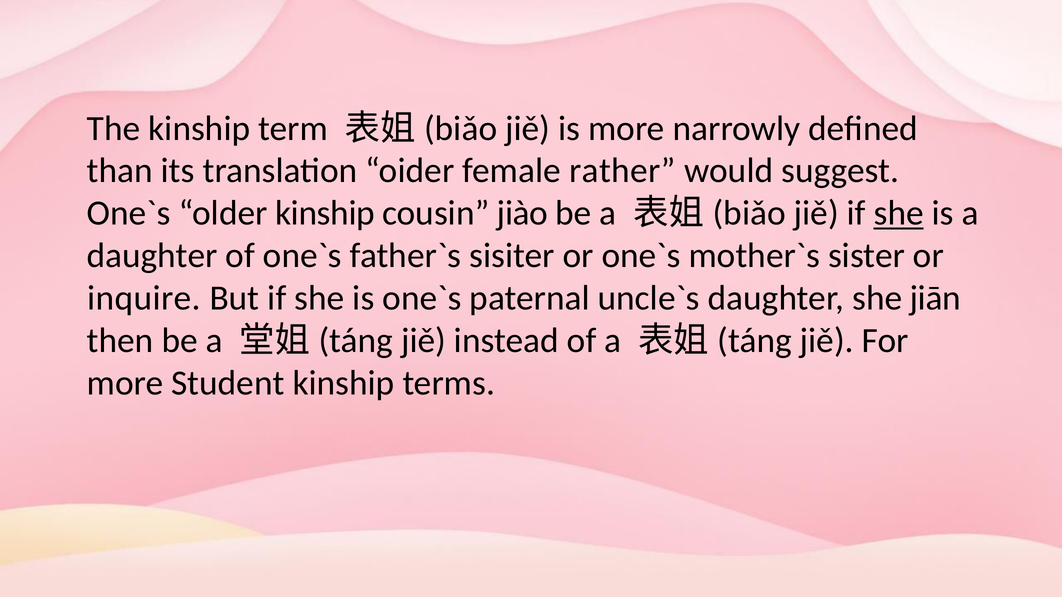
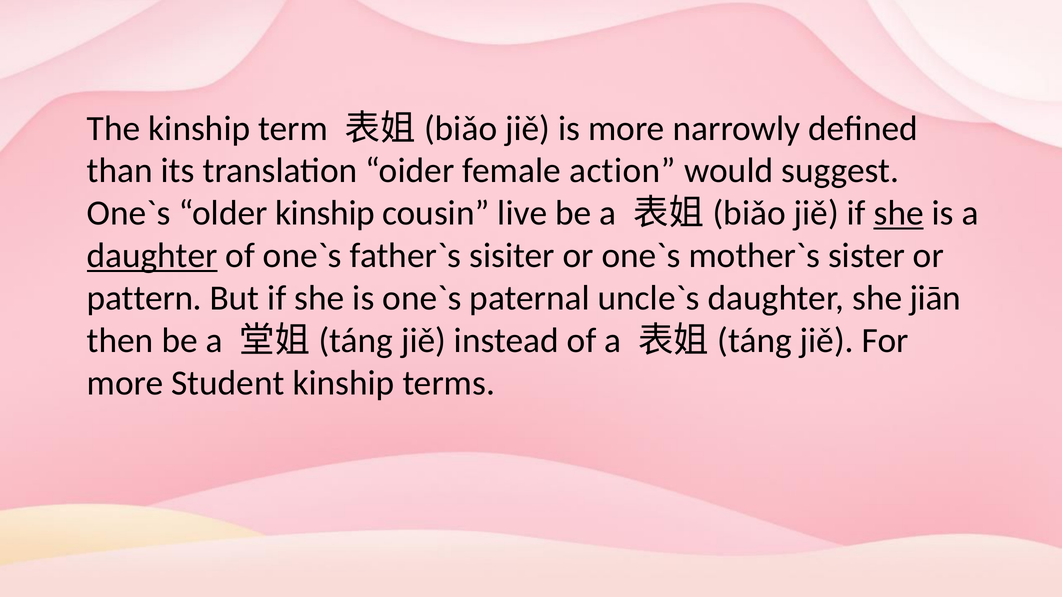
rather: rather -> action (622, 171)
jiào: jiào -> live (522, 213)
daughter underline: none -> present (152, 256)
inquire: inquire -> pattern (144, 298)
